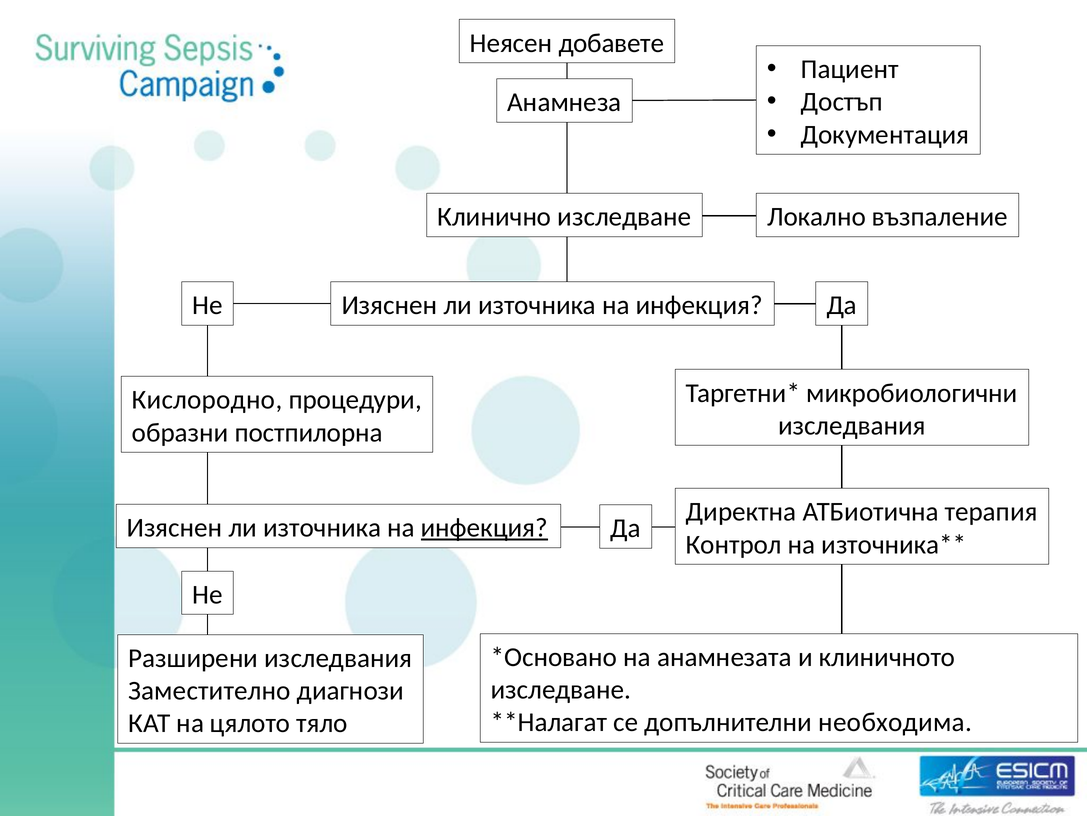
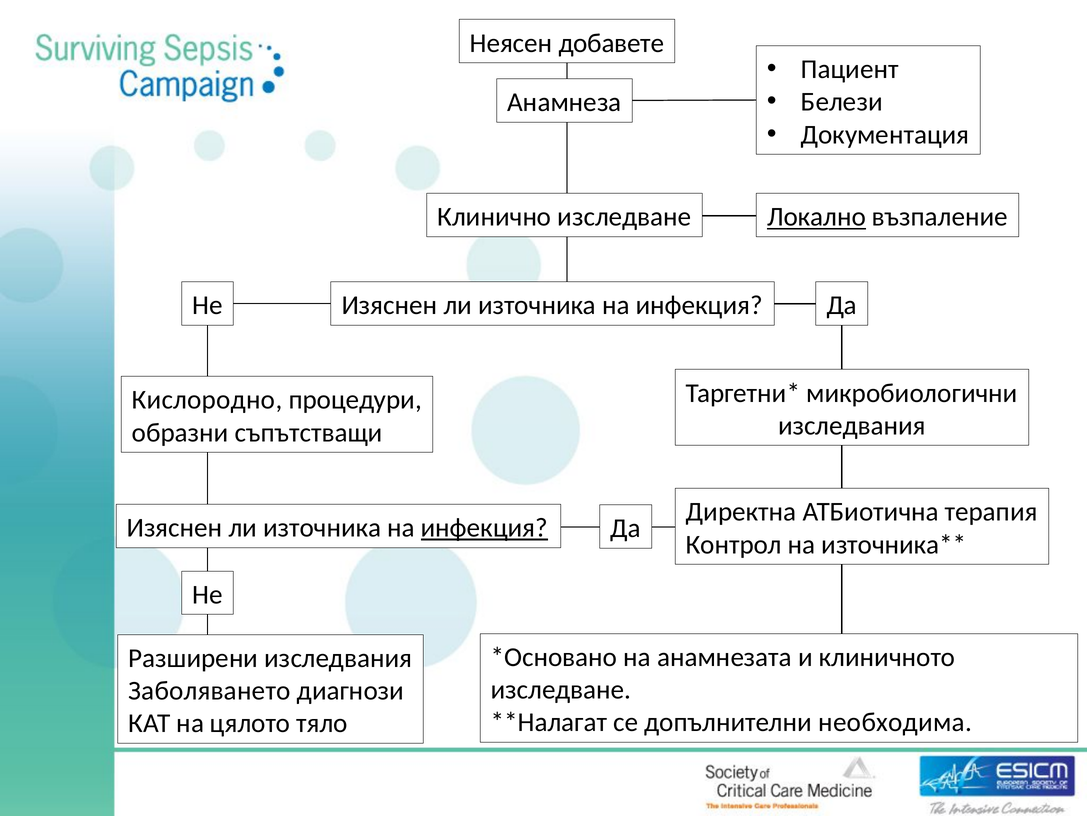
Достъп: Достъп -> Белези (842, 102)
Локално underline: none -> present (816, 217)
постпилорна: постпилорна -> съпътстващи (309, 432)
Заместително: Заместително -> Заболяването (209, 690)
